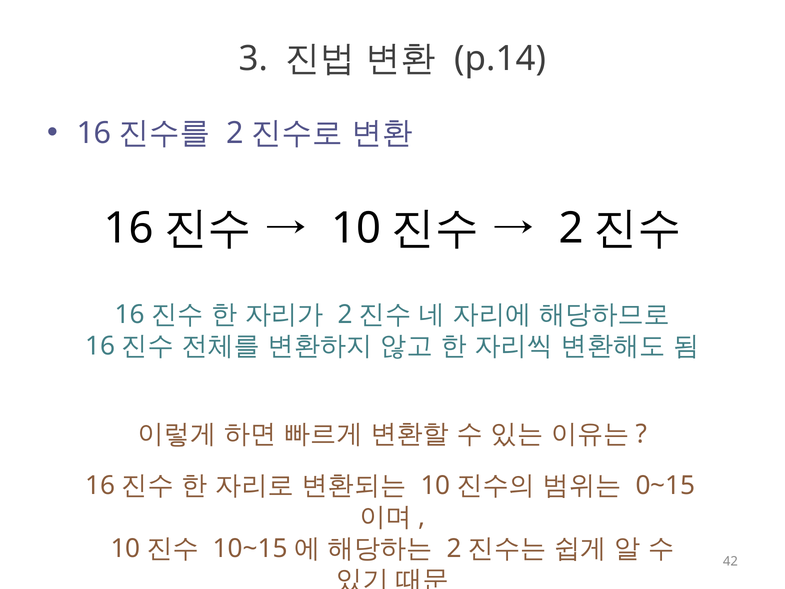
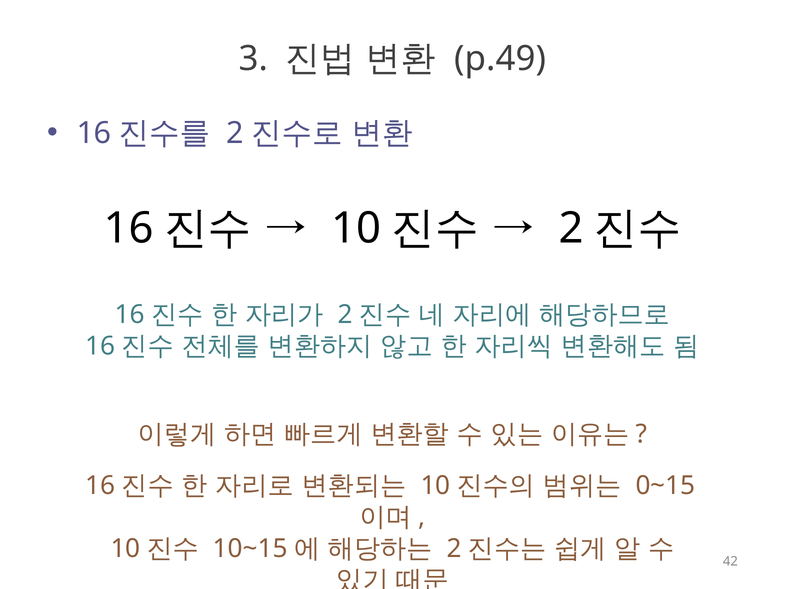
p.14: p.14 -> p.49 (500, 59)
